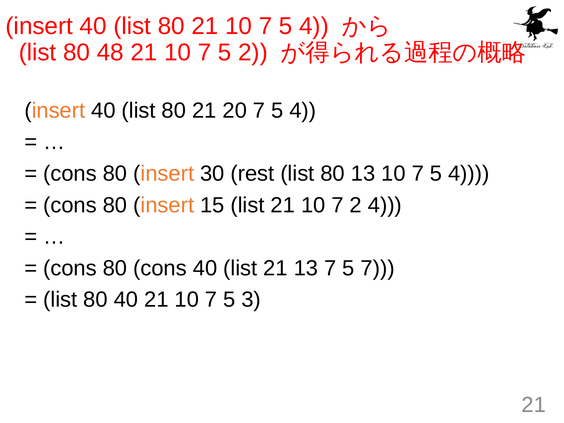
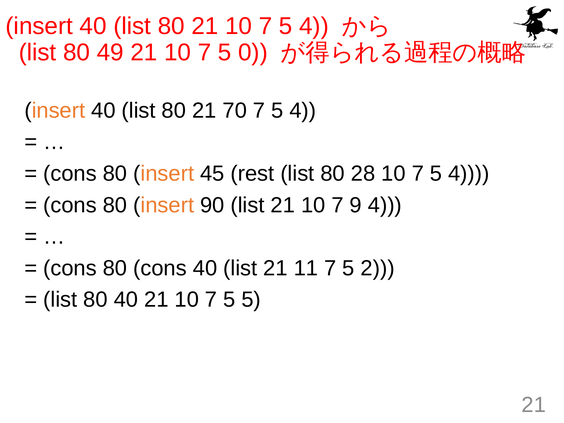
48: 48 -> 49 (110, 53)
5 2: 2 -> 0 (253, 53)
20: 20 -> 70 (235, 111)
30: 30 -> 45 (212, 174)
80 13: 13 -> 28 (363, 174)
15: 15 -> 90 (212, 205)
7 2: 2 -> 9 (356, 205)
21 13: 13 -> 11 (306, 268)
5 7: 7 -> 2 (378, 268)
5 3: 3 -> 5 (251, 300)
